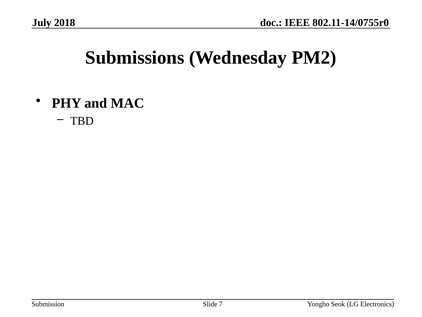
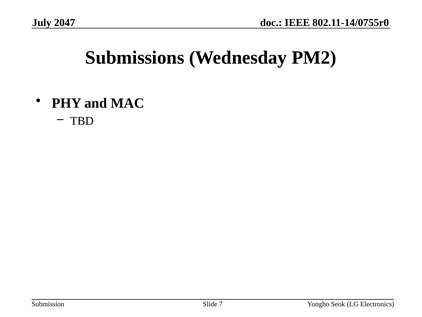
2018: 2018 -> 2047 (65, 23)
